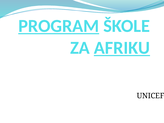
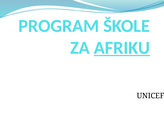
PROGRAM underline: present -> none (59, 26)
